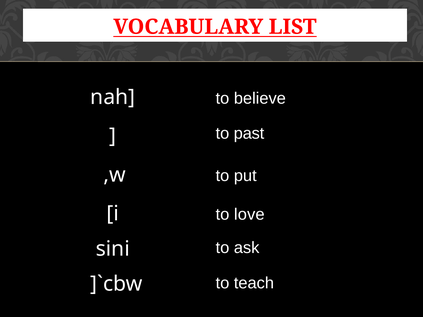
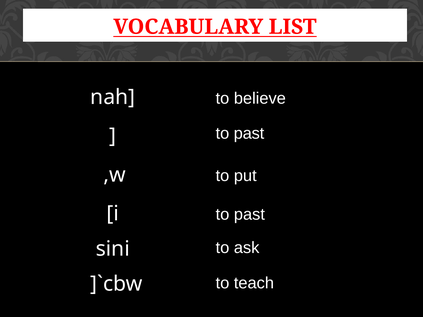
love: love -> past (249, 215)
